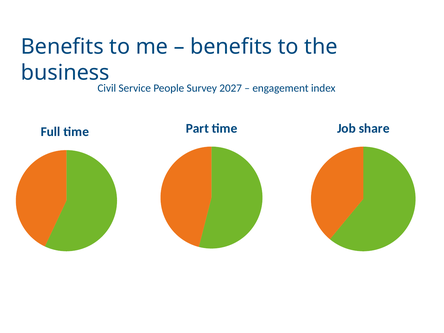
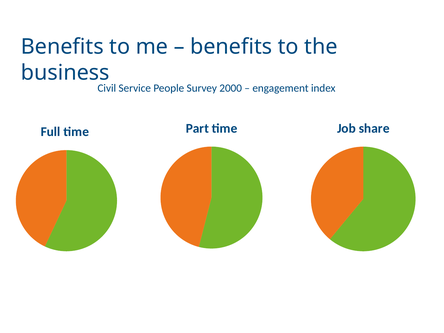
2027: 2027 -> 2000 (231, 88)
